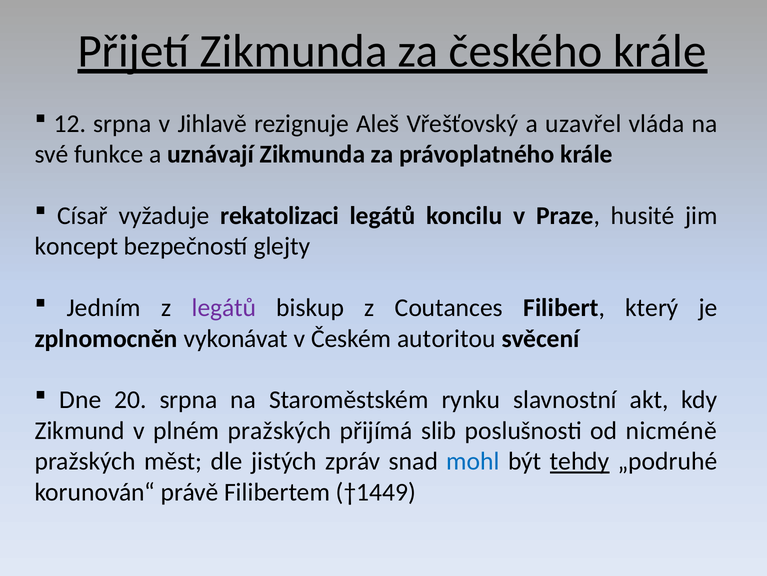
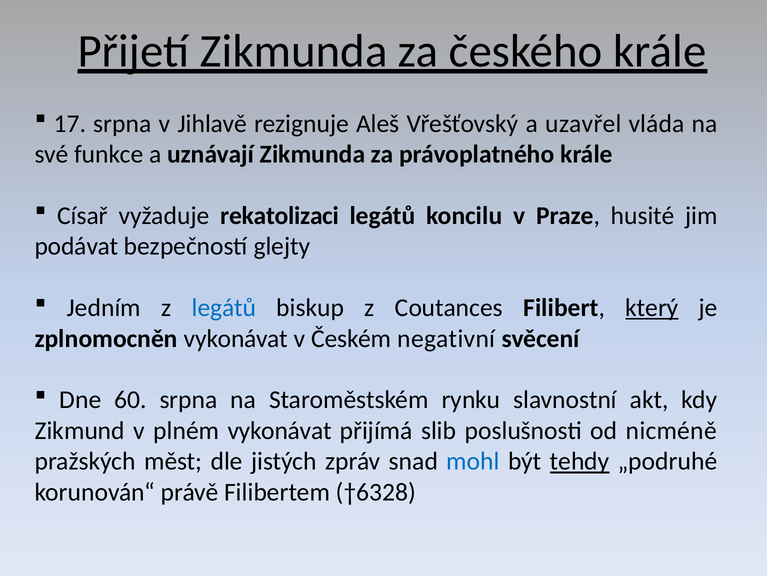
12: 12 -> 17 (70, 123)
koncept: koncept -> podávat (77, 246)
legátů colour: purple -> blue (224, 307)
který underline: none -> present (652, 307)
autoritou: autoritou -> negativní (446, 338)
20: 20 -> 60 (130, 400)
plném pražských: pražských -> vykonávat (280, 430)
†1449: †1449 -> †6328 (376, 492)
